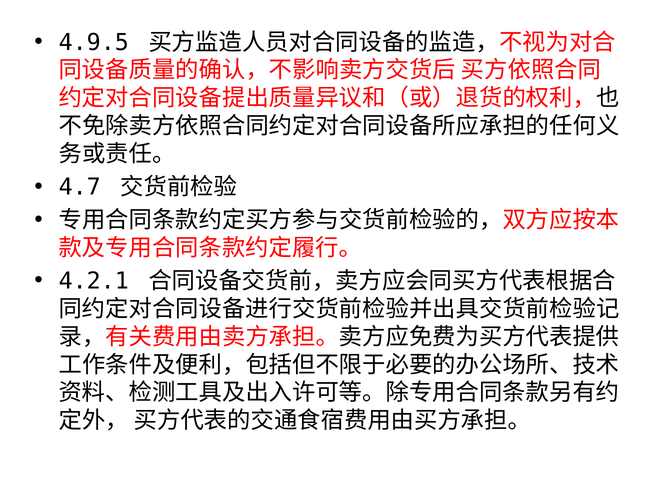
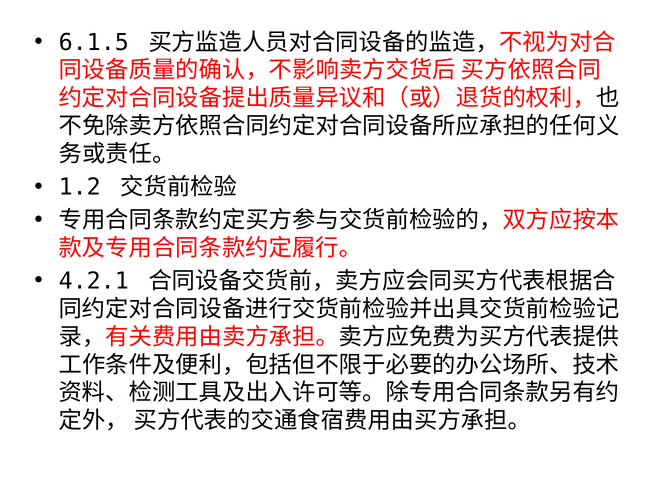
4.9.5: 4.9.5 -> 6.1.5 (94, 42)
4.7: 4.7 -> 1.2 (80, 187)
